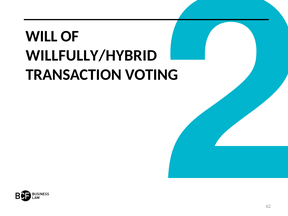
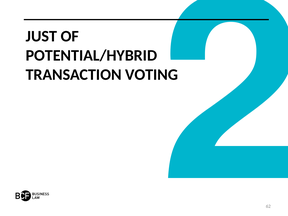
WILL: WILL -> JUST (41, 36)
WILLFULLY/HYBRID: WILLFULLY/HYBRID -> POTENTIAL/HYBRID (91, 55)
